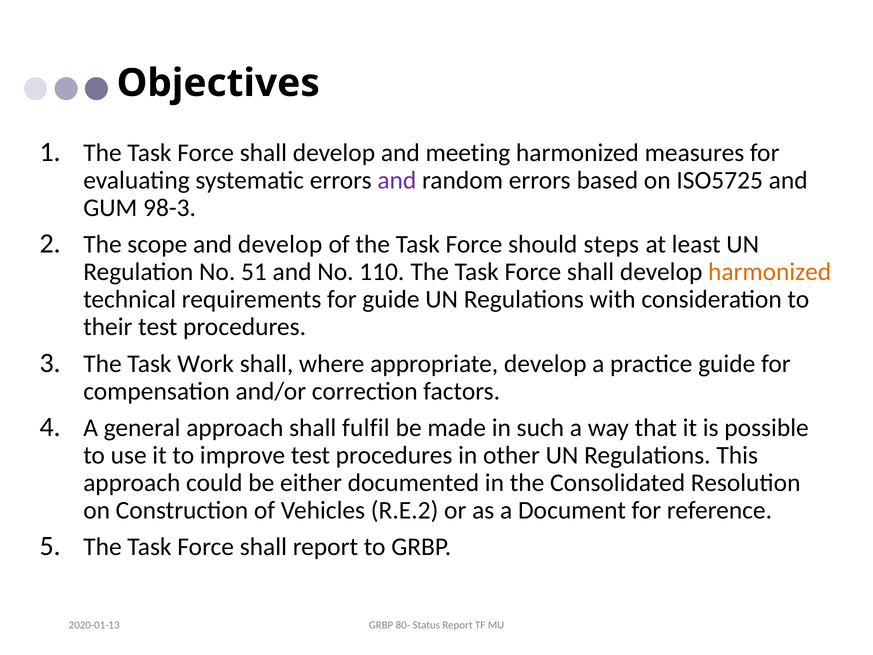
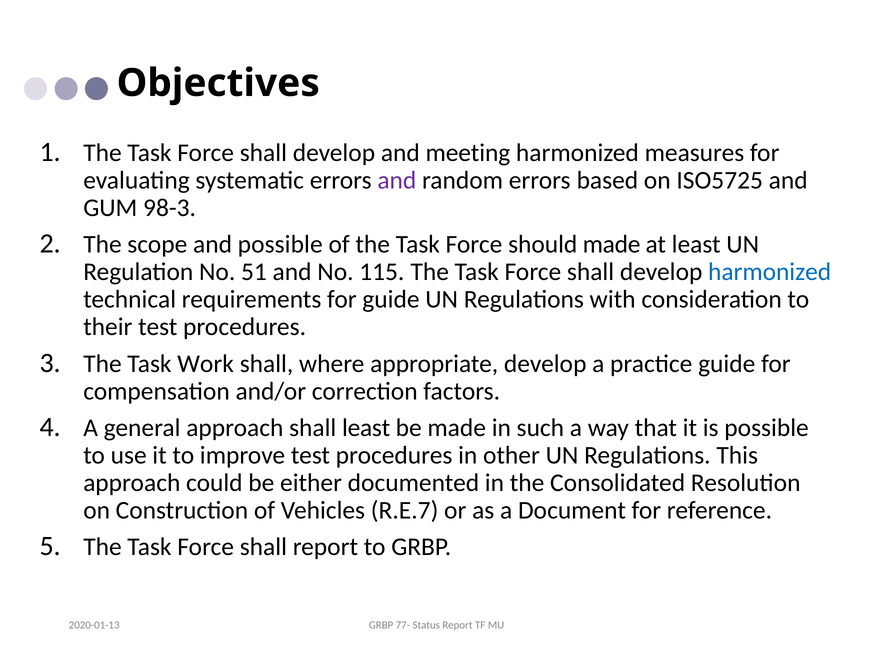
and develop: develop -> possible (280, 244)
should steps: steps -> made (612, 244)
110: 110 -> 115 (382, 272)
harmonized colour: orange -> blue (770, 272)
shall fulfil: fulfil -> least (366, 428)
R.E.2: R.E.2 -> R.E.7 (405, 510)
80-: 80- -> 77- (403, 625)
